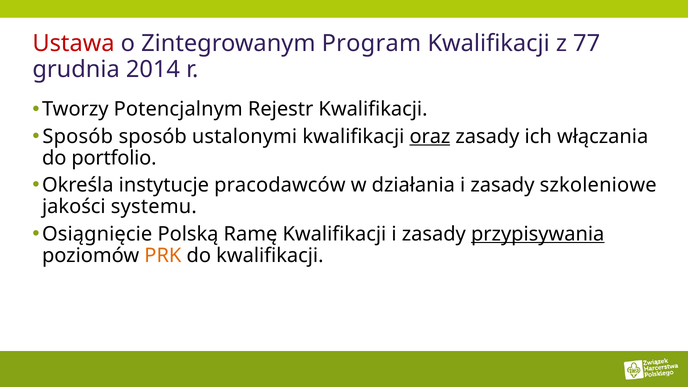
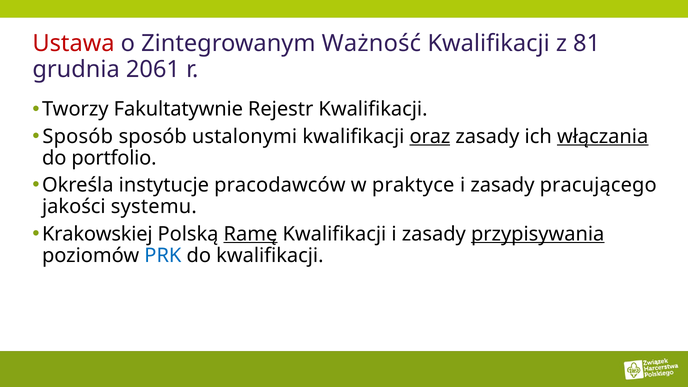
Program: Program -> Ważność (371, 44)
77: 77 -> 81 (587, 44)
2014: 2014 -> 2061 (153, 69)
Potencjalnym: Potencjalnym -> Fakultatywnie (178, 109)
włączania underline: none -> present (603, 136)
działania: działania -> praktyce (413, 185)
szkoleniowe: szkoleniowe -> pracującego (598, 185)
Osiągnięcie: Osiągnięcie -> Krakowskiej (97, 234)
Ramę underline: none -> present (251, 234)
PRK colour: orange -> blue (163, 256)
